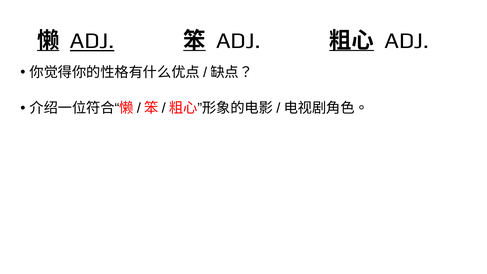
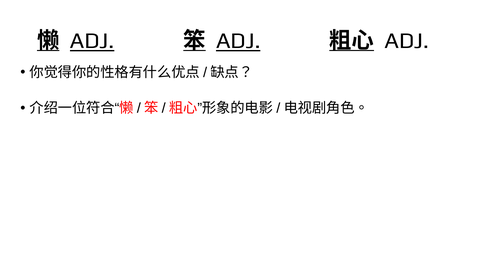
ADJ underline: none -> present (238, 41)
